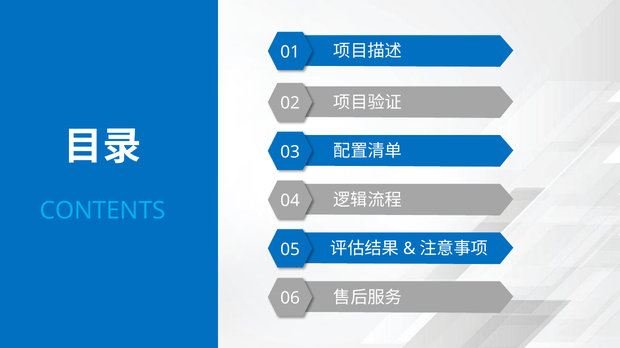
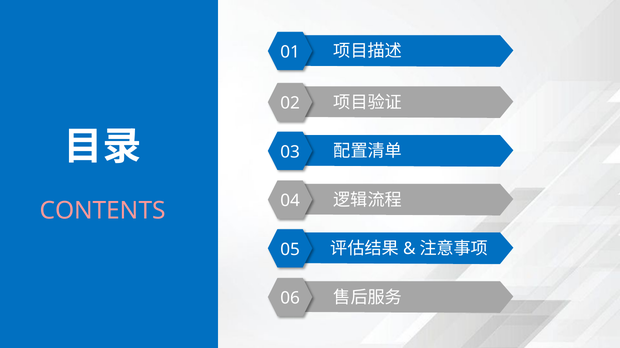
CONTENTS colour: light blue -> pink (103, 211)
